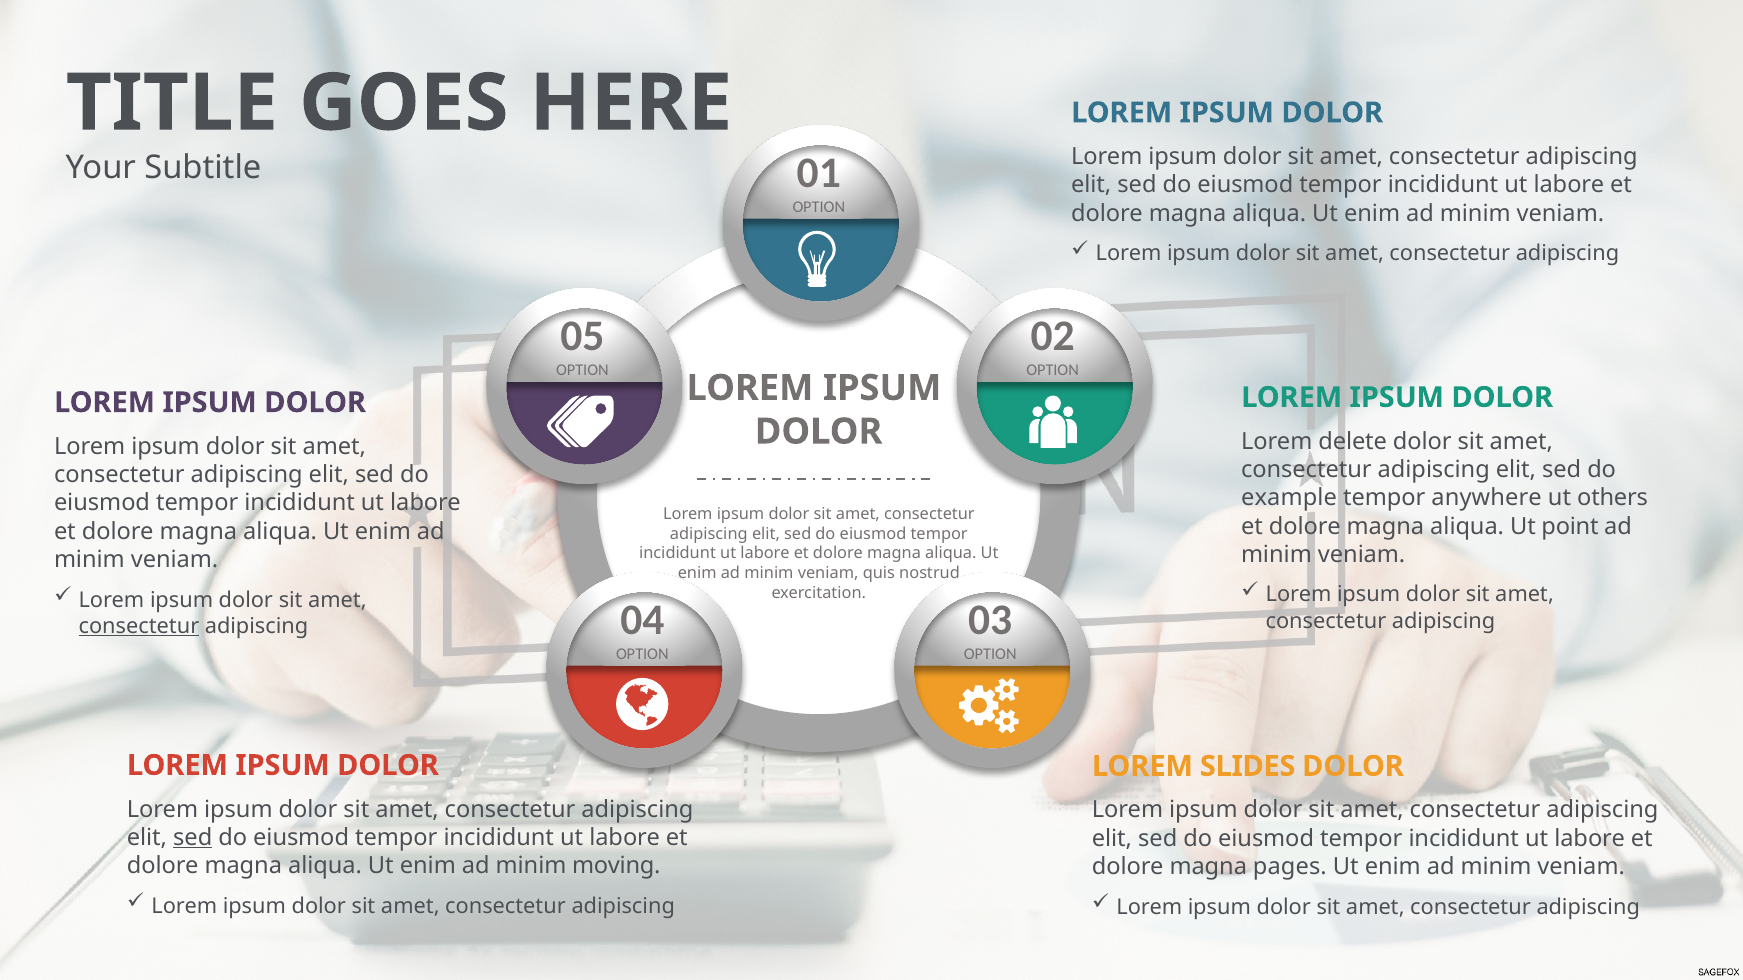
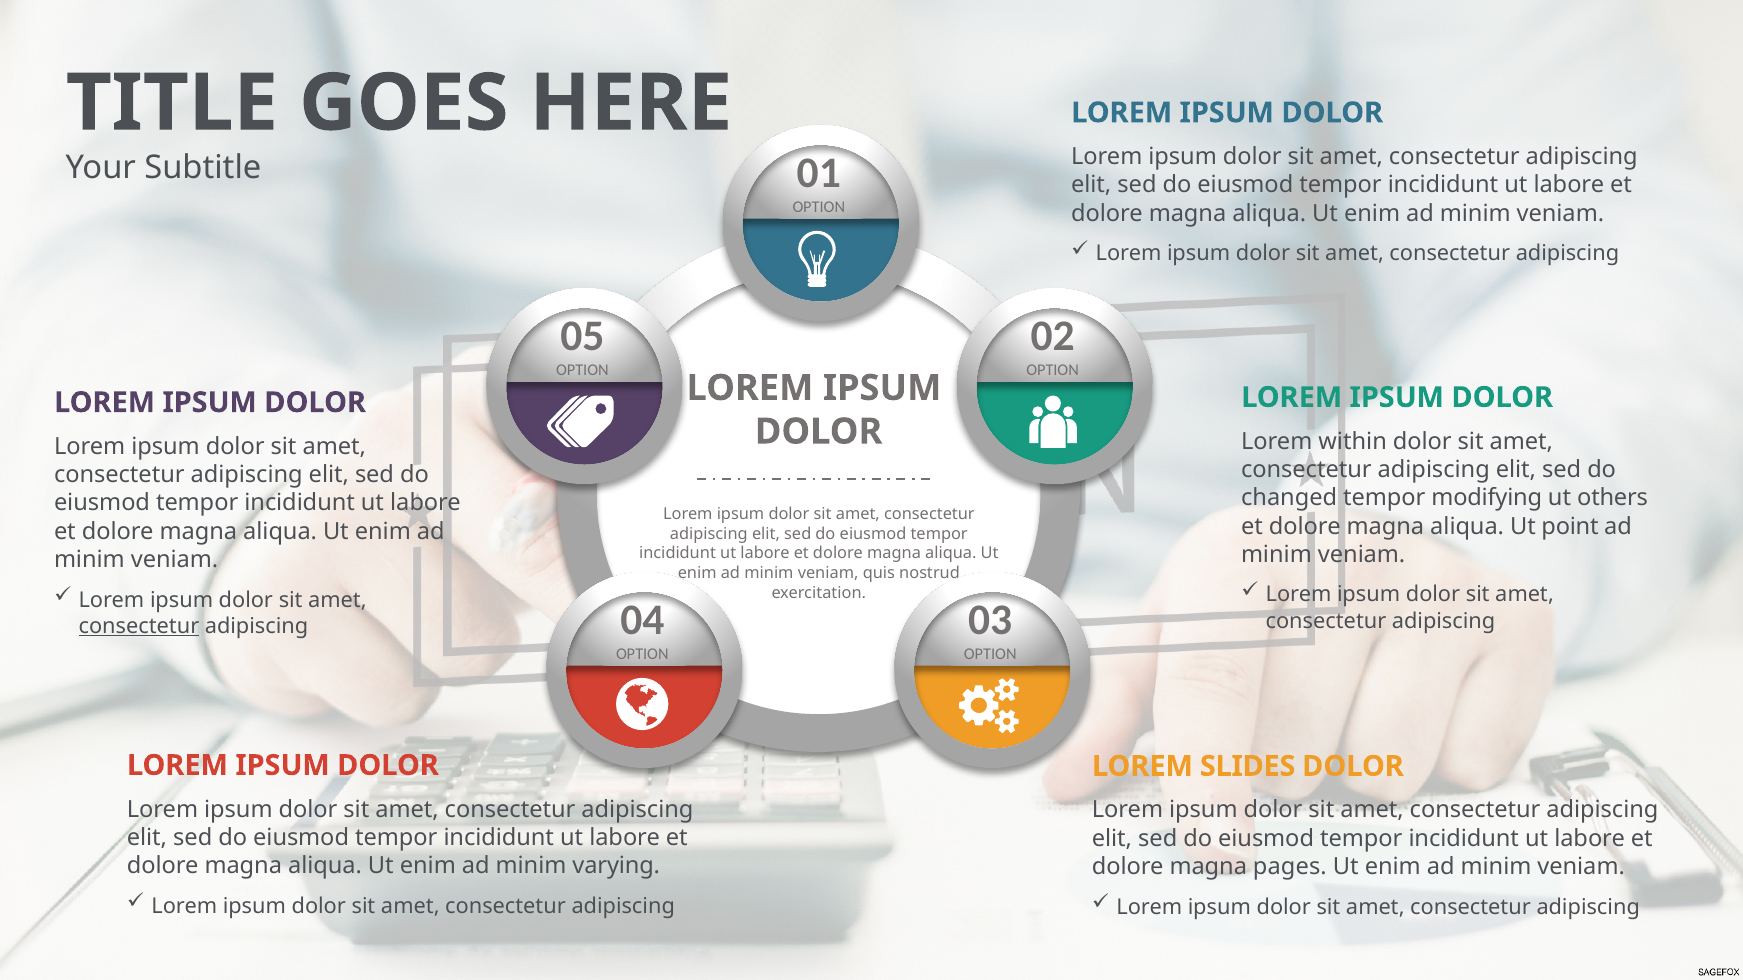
delete: delete -> within (1353, 441)
example: example -> changed (1289, 498)
anywhere: anywhere -> modifying (1487, 498)
sed underline: present -> none (193, 838)
moving: moving -> varying (616, 866)
